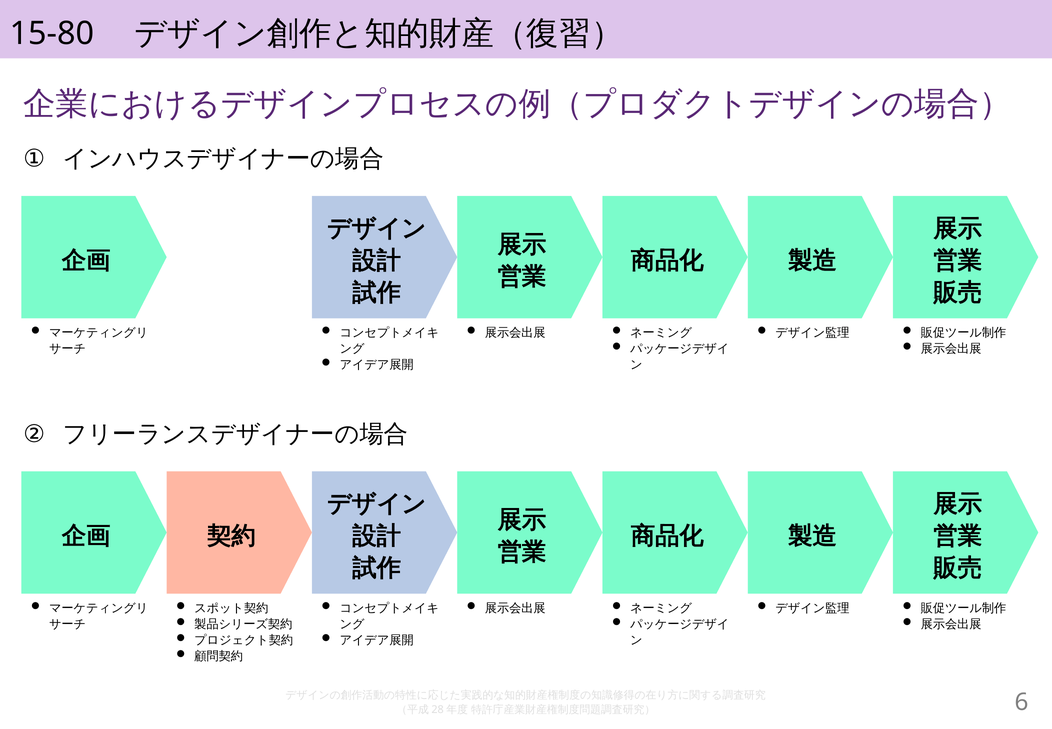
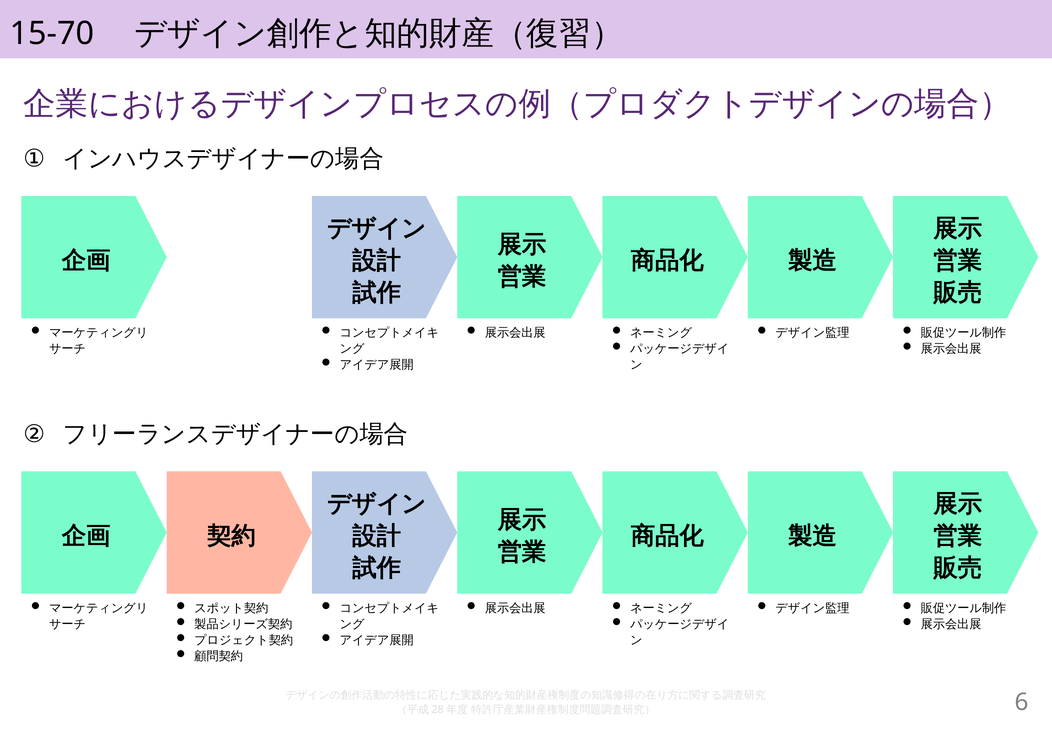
15-80: 15-80 -> 15-70 (52, 33)
